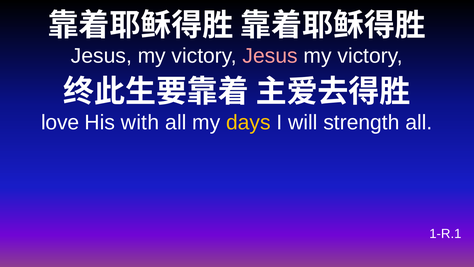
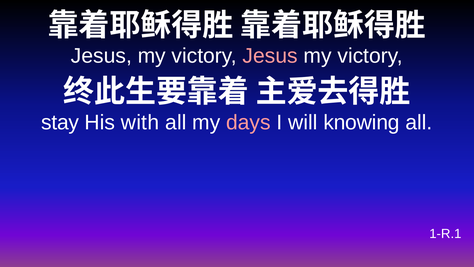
love: love -> stay (60, 122)
days colour: yellow -> pink (248, 122)
strength: strength -> knowing (362, 122)
